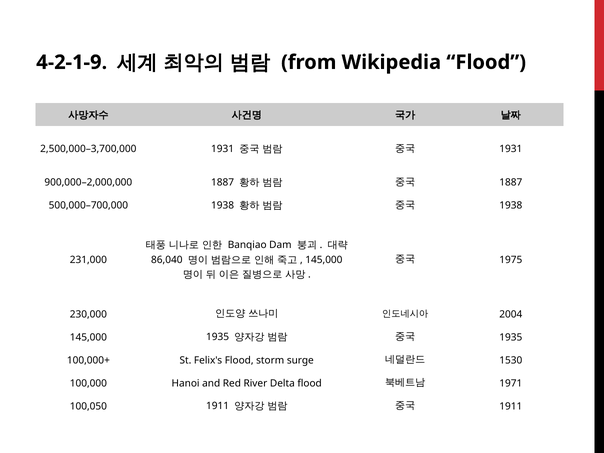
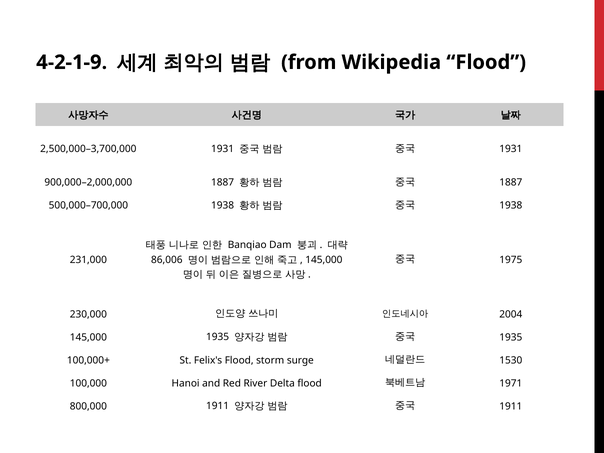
86,040: 86,040 -> 86,006 (167, 260)
100,050: 100,050 -> 800,000 (88, 406)
